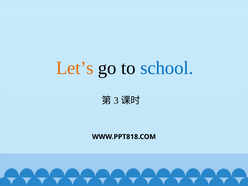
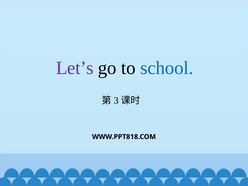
Let’s colour: orange -> purple (75, 68)
